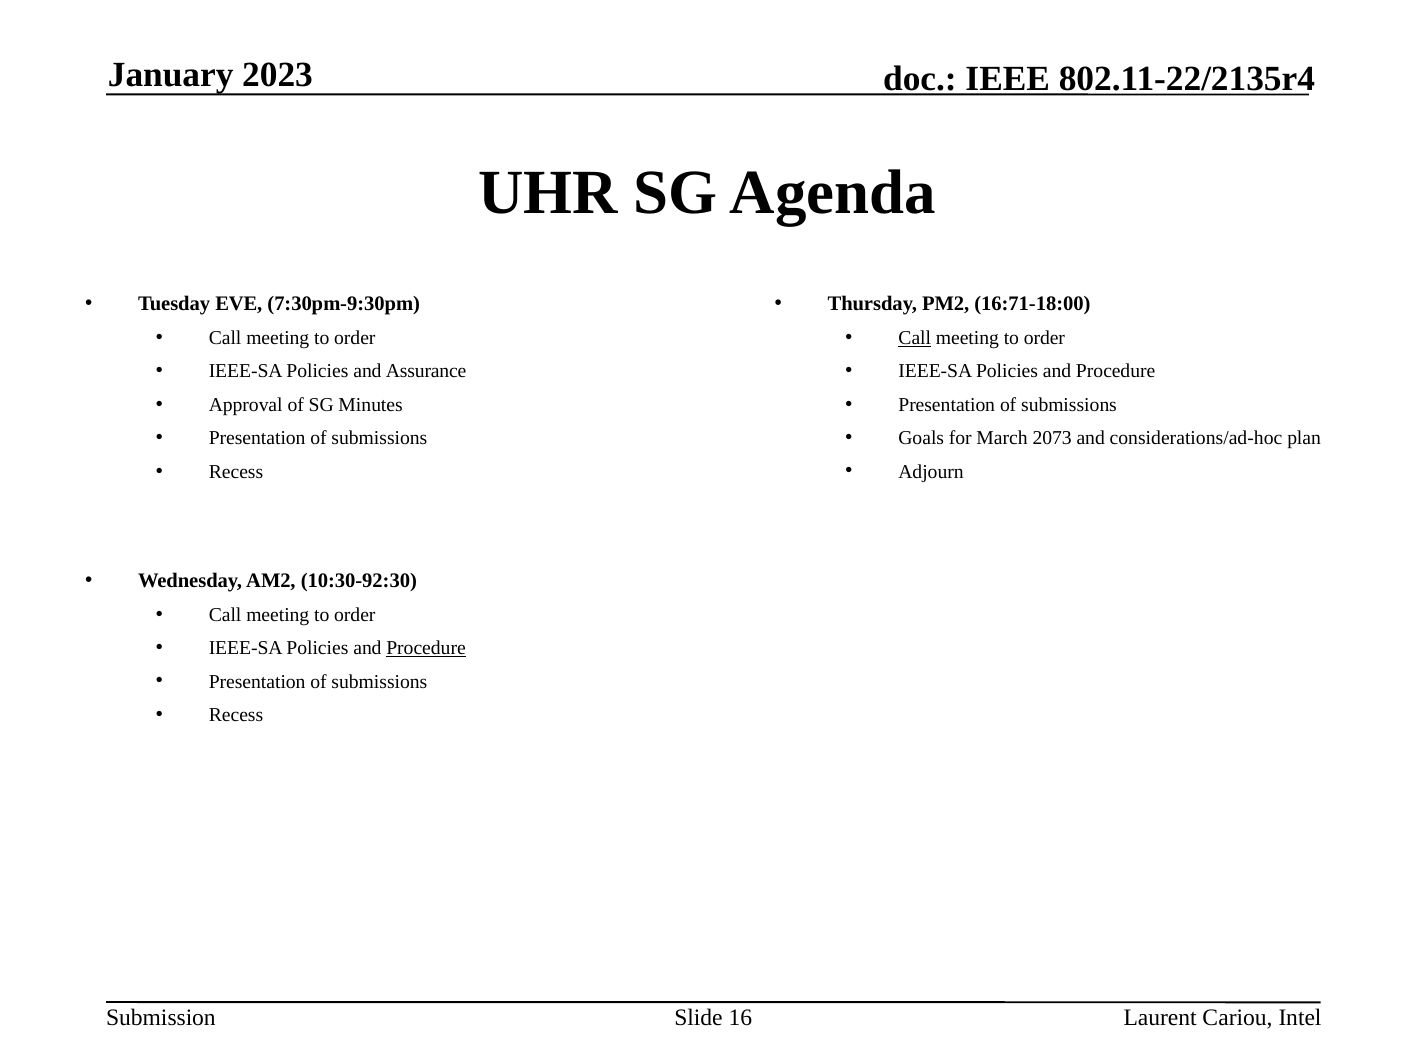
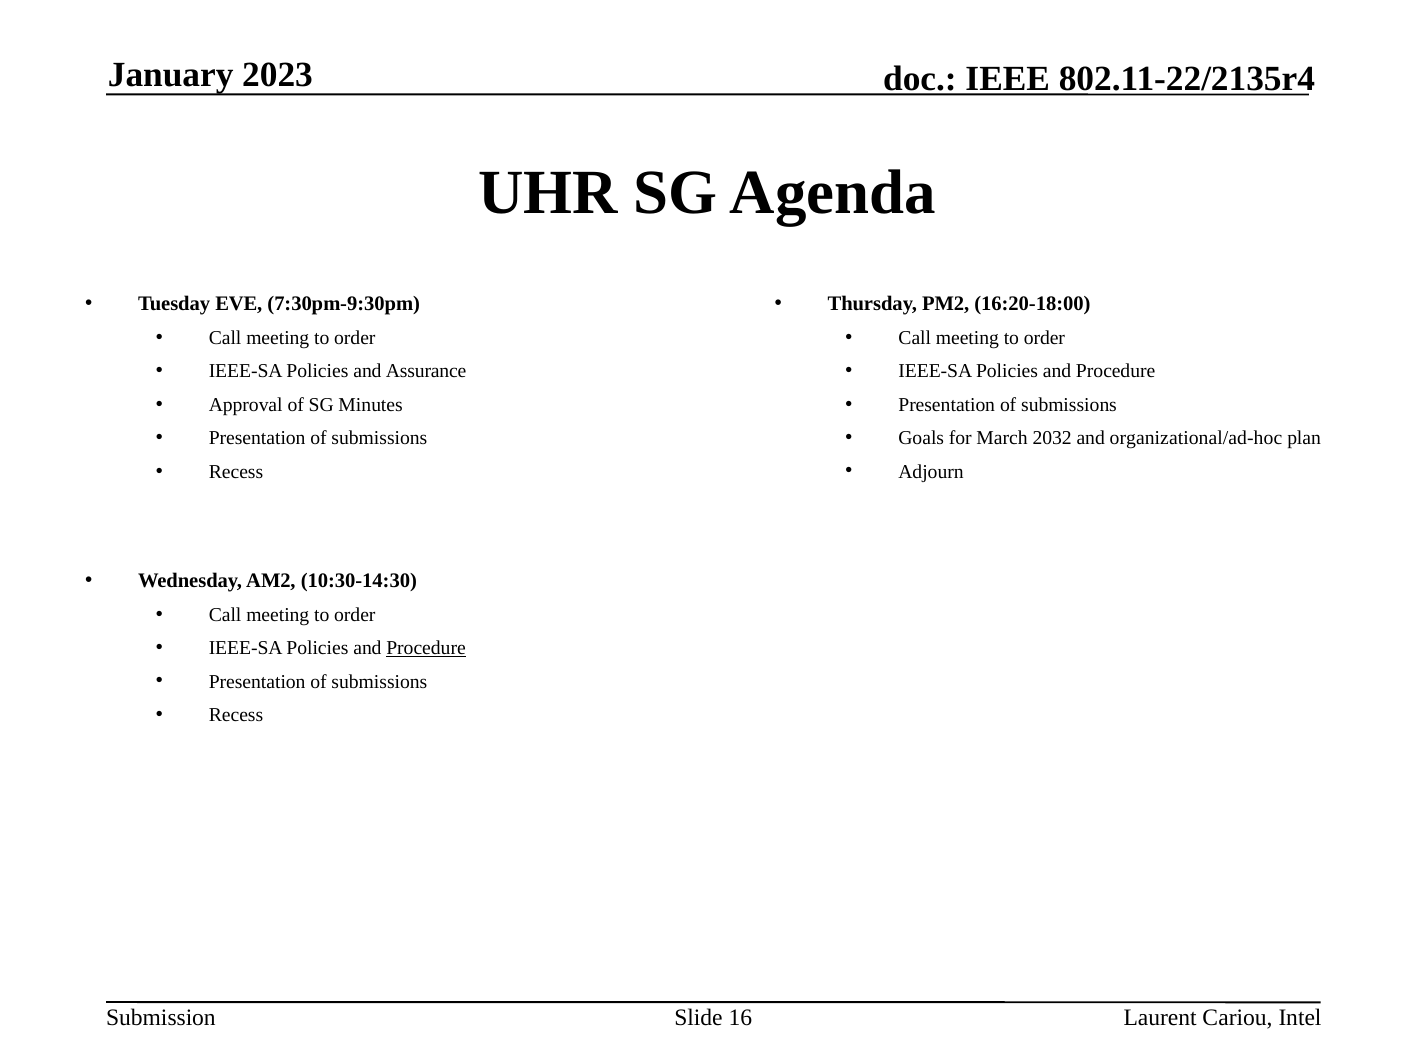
16:71-18:00: 16:71-18:00 -> 16:20-18:00 (1032, 304)
Call underline: present -> none (915, 338)
2073: 2073 -> 2032 (1052, 438)
considerations/ad-hoc: considerations/ad-hoc -> organizational/ad-hoc (1196, 438)
10:30-92:30: 10:30-92:30 -> 10:30-14:30 (359, 581)
